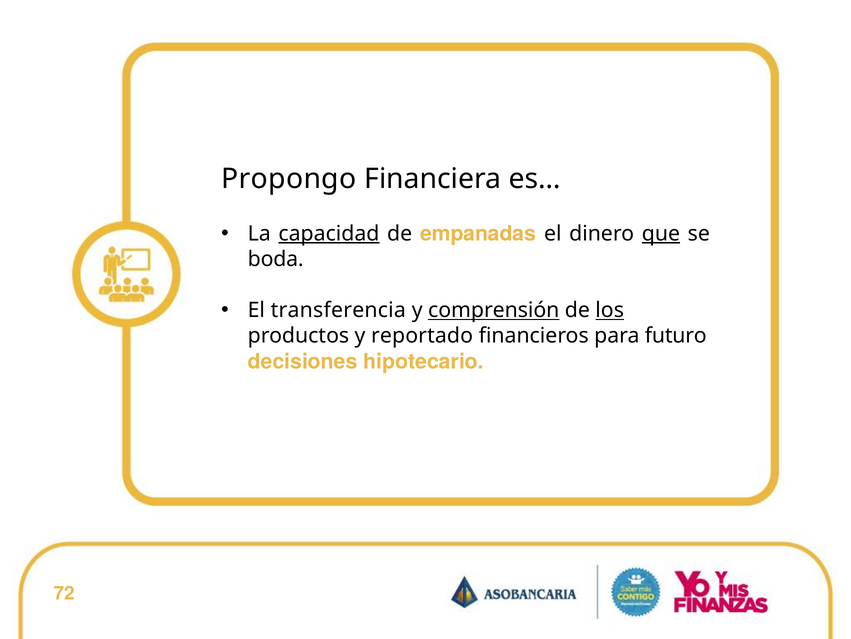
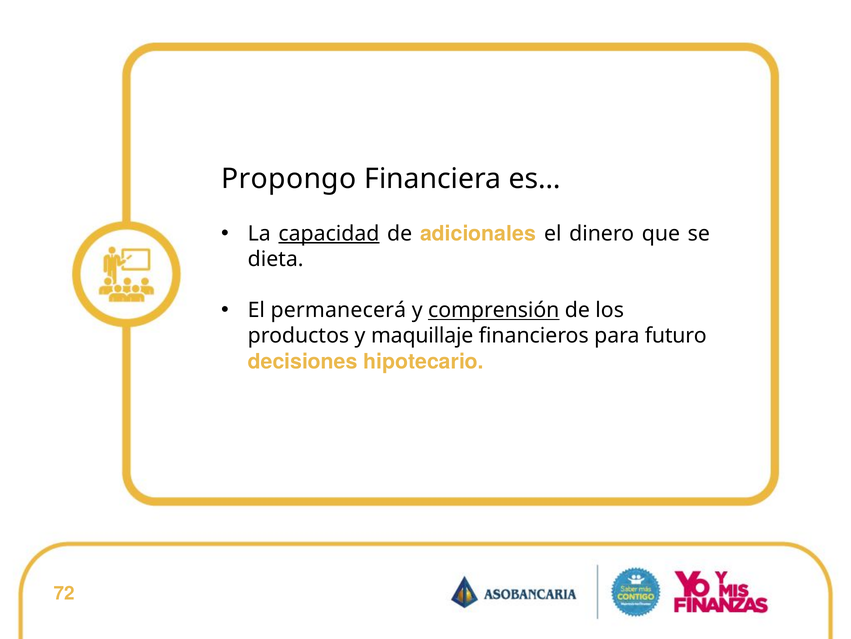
empanadas: empanadas -> adicionales (478, 233)
que underline: present -> none (661, 233)
boda: boda -> dieta (276, 259)
transferencia: transferencia -> permanecerá (338, 310)
los underline: present -> none (610, 310)
reportado: reportado -> maquillaje (422, 336)
